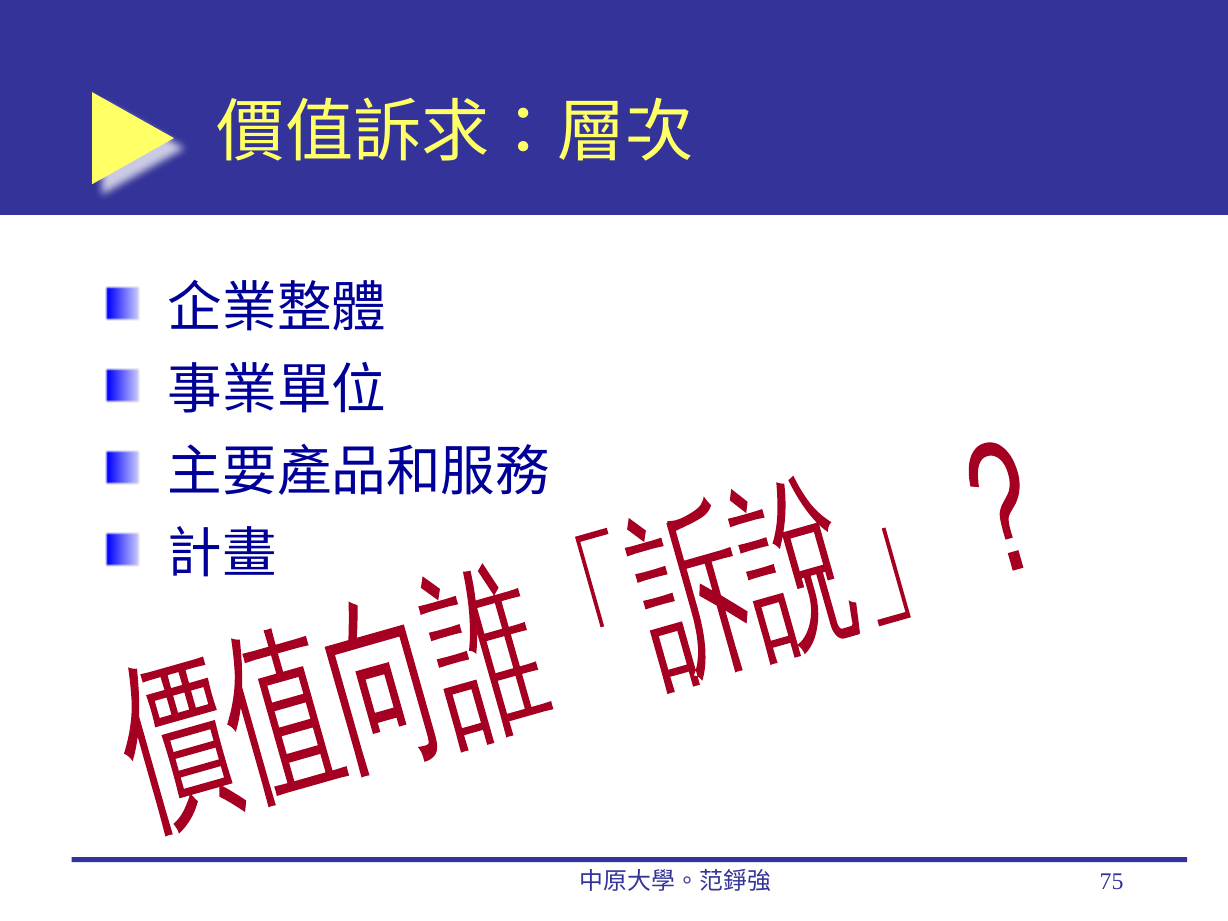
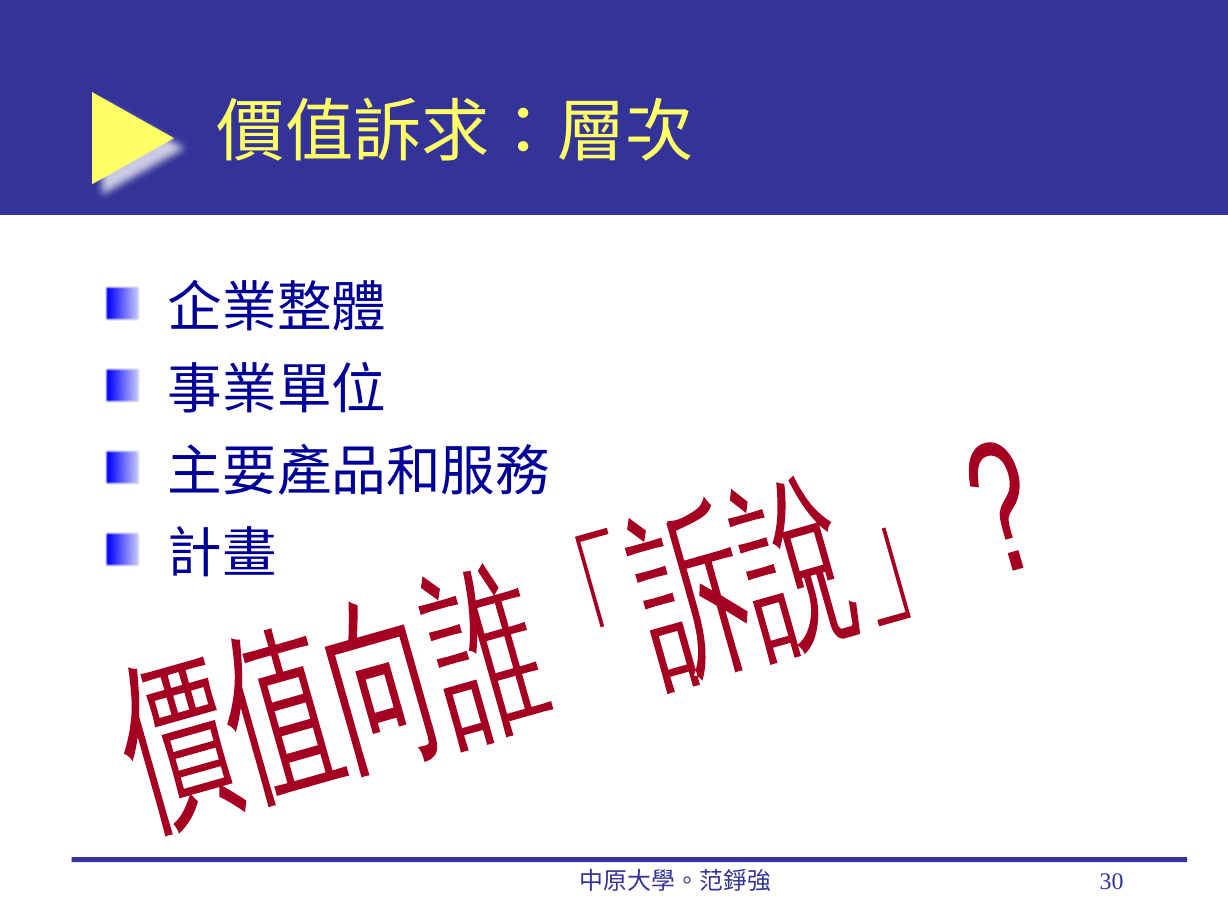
75: 75 -> 30 (1112, 882)
